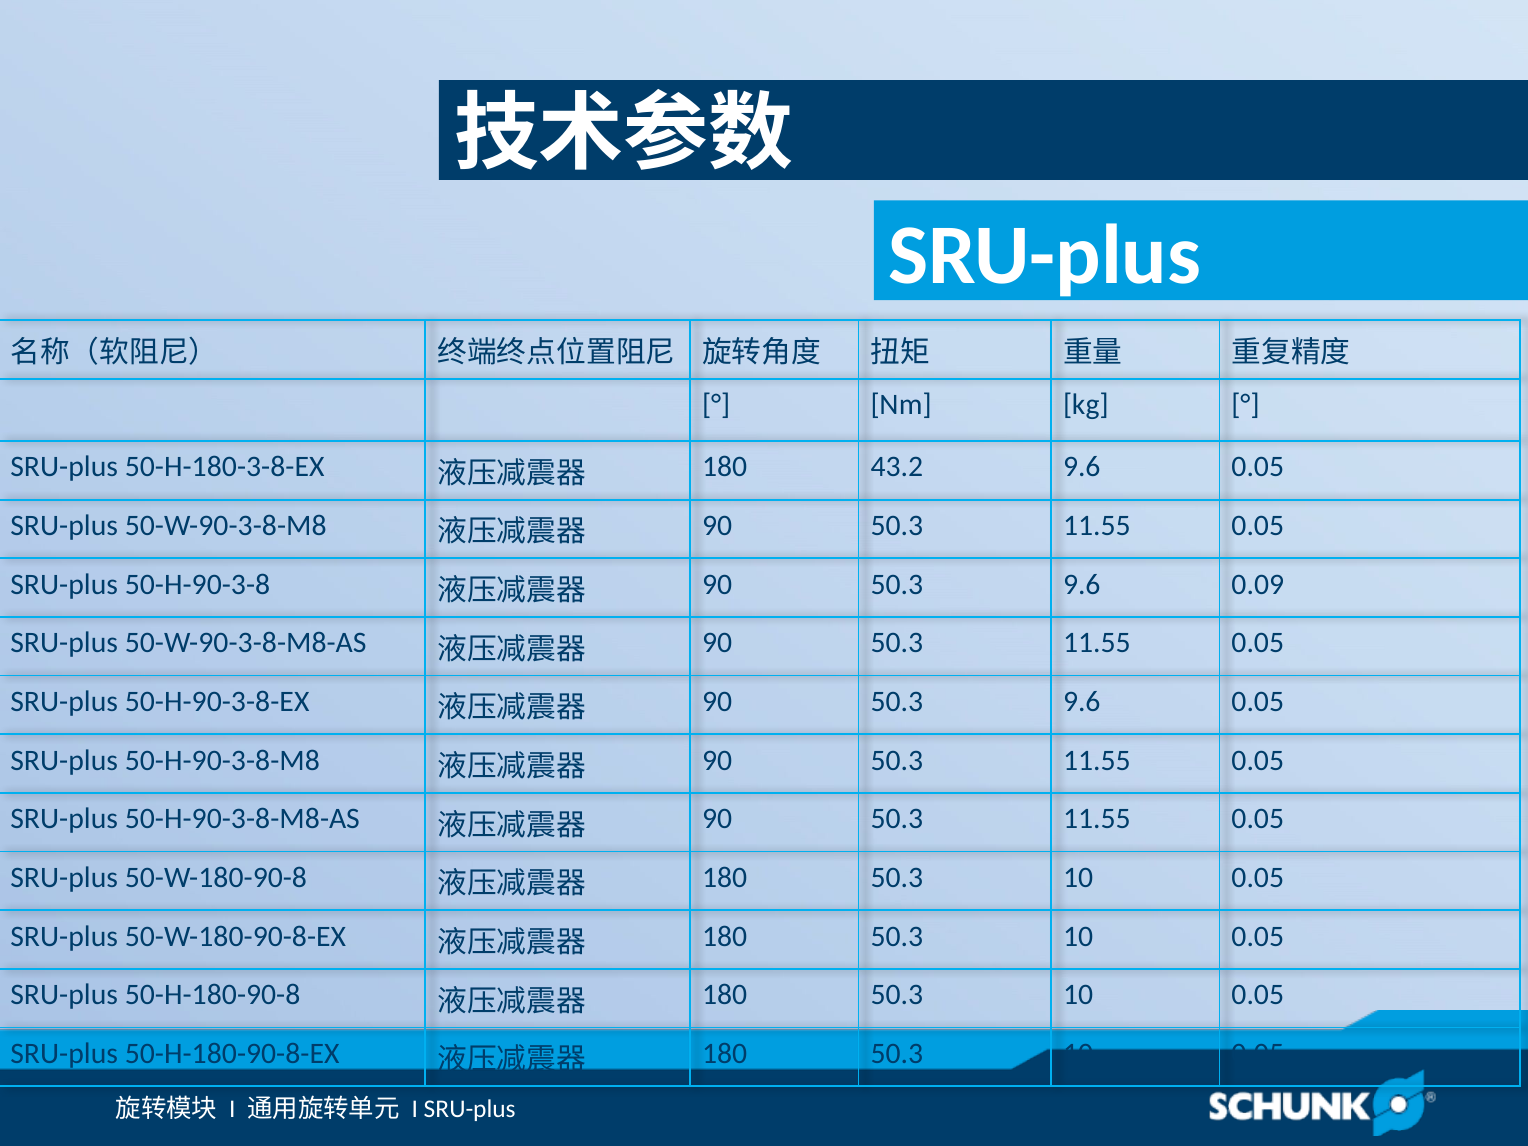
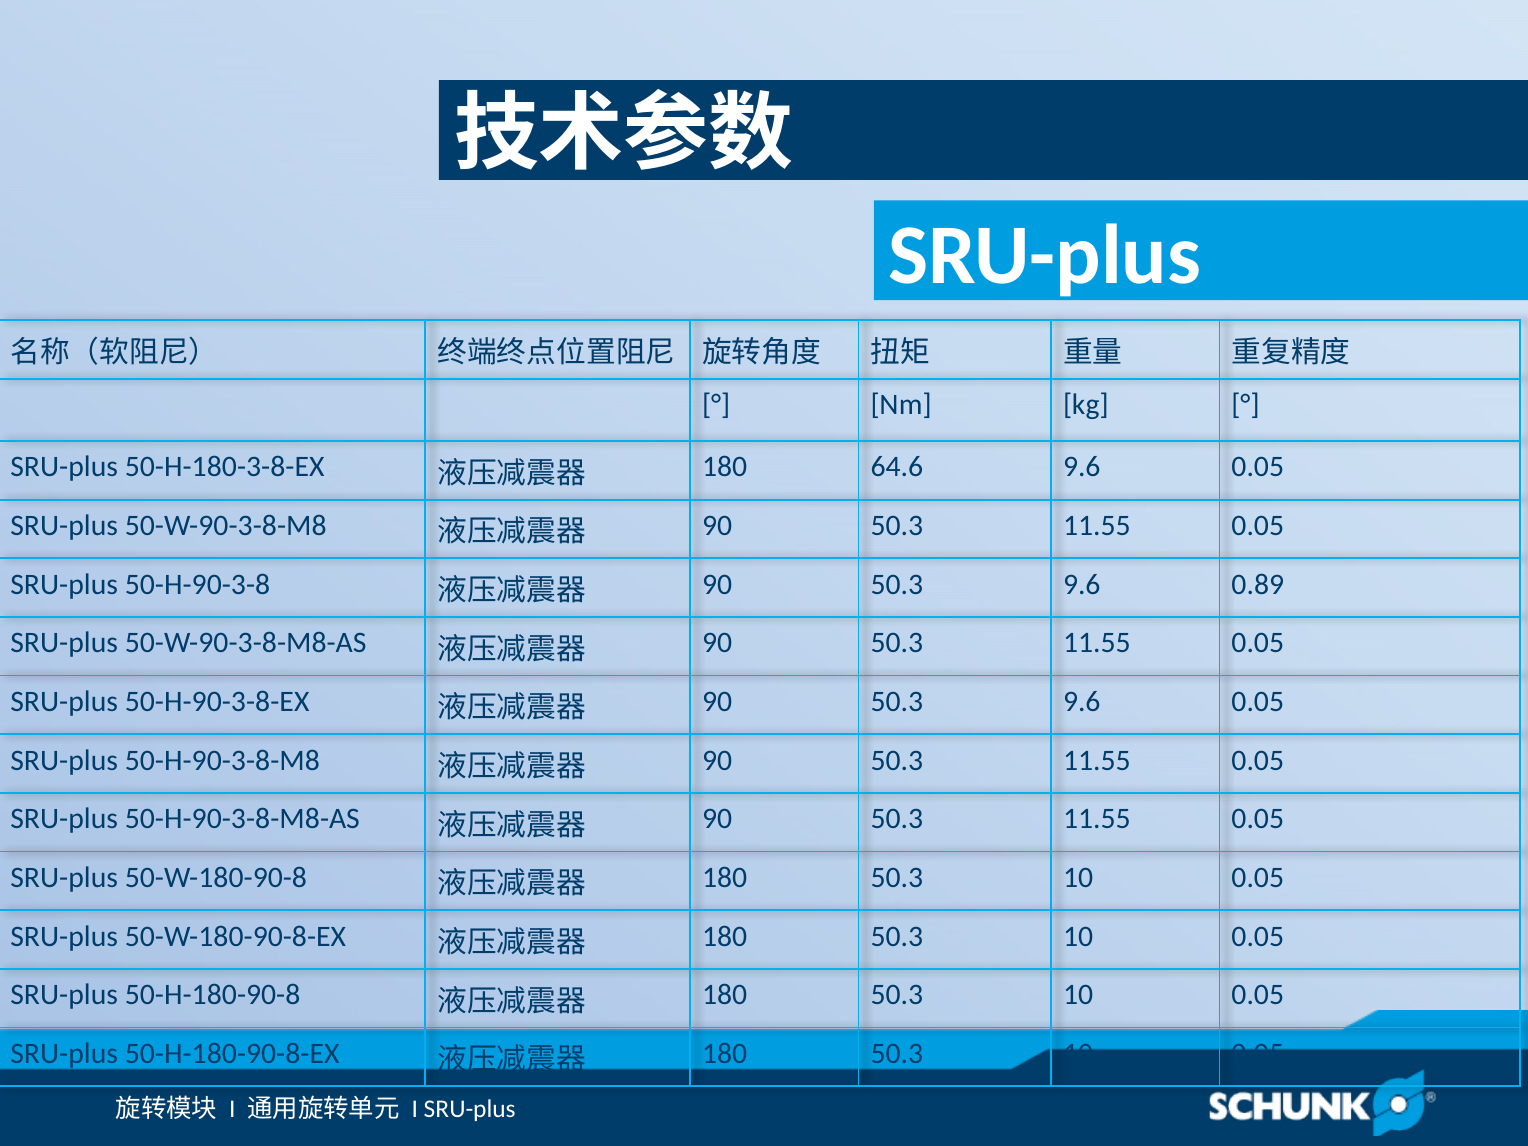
43.2: 43.2 -> 64.6 (897, 467)
0.09: 0.09 -> 0.89 (1258, 584)
